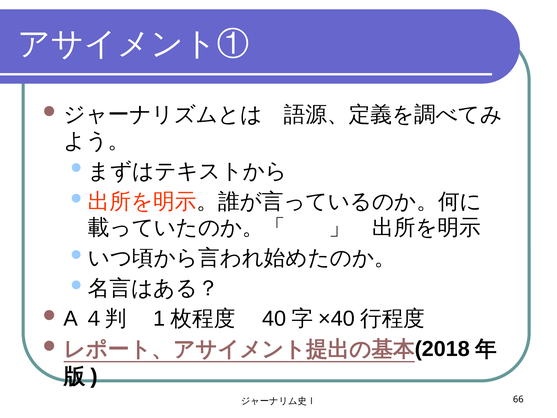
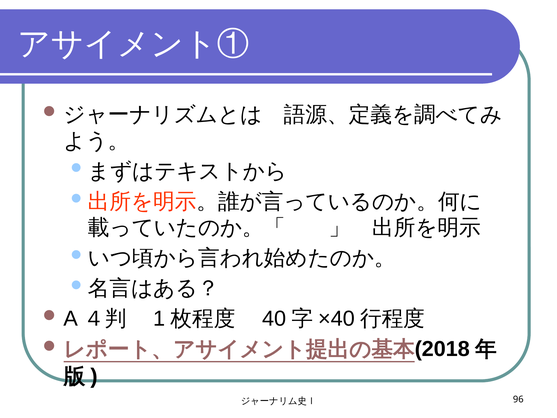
66: 66 -> 96 (518, 399)
